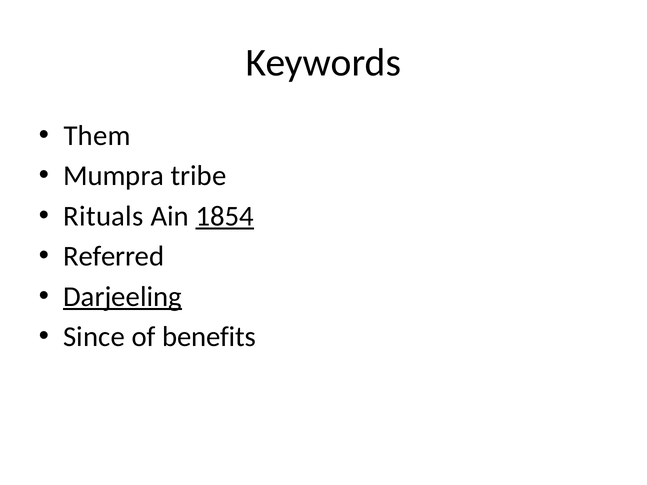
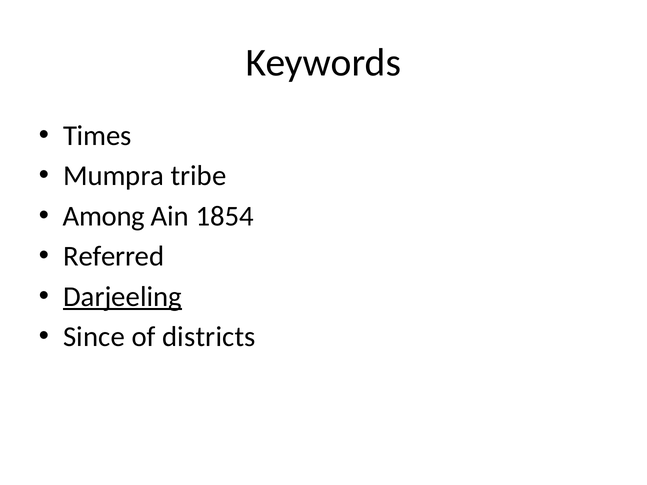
Them: Them -> Times (97, 136)
Rituals: Rituals -> Among (104, 216)
1854 underline: present -> none (225, 216)
benefits: benefits -> districts (209, 337)
